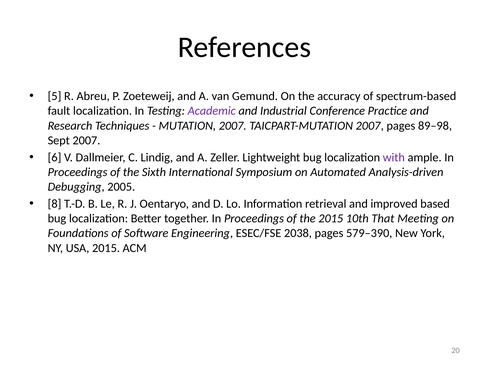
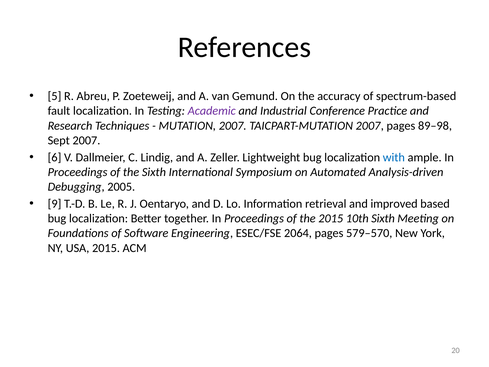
with colour: purple -> blue (394, 157)
8: 8 -> 9 (55, 204)
10th That: That -> Sixth (383, 218)
2038: 2038 -> 2064 (298, 233)
579–390: 579–390 -> 579–570 (369, 233)
